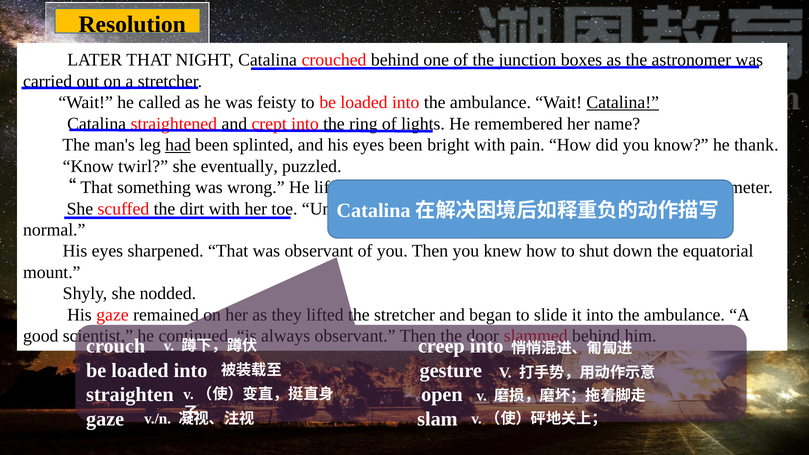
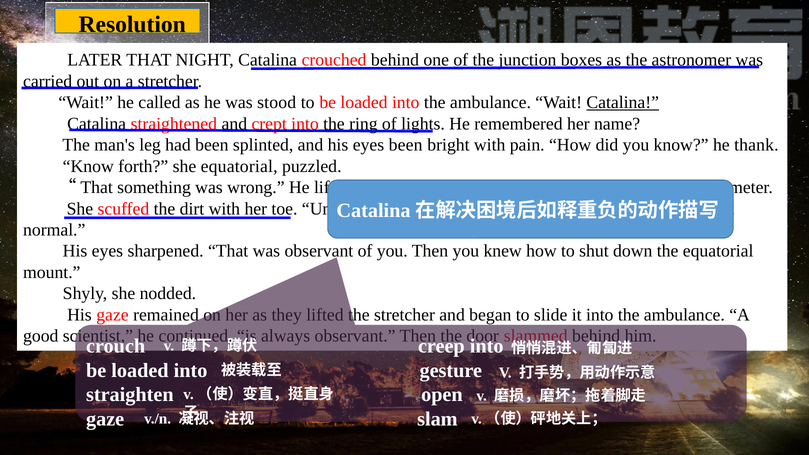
feisty: feisty -> stood (277, 103)
had underline: present -> none (178, 145)
twirl: twirl -> forth (143, 166)
she eventually: eventually -> equatorial (239, 166)
